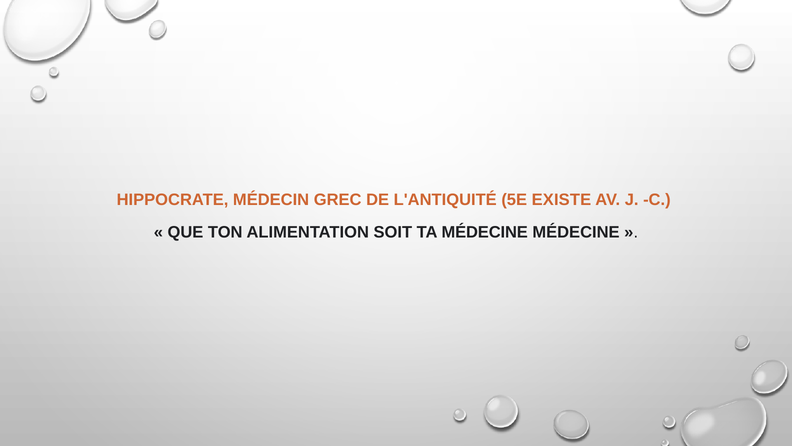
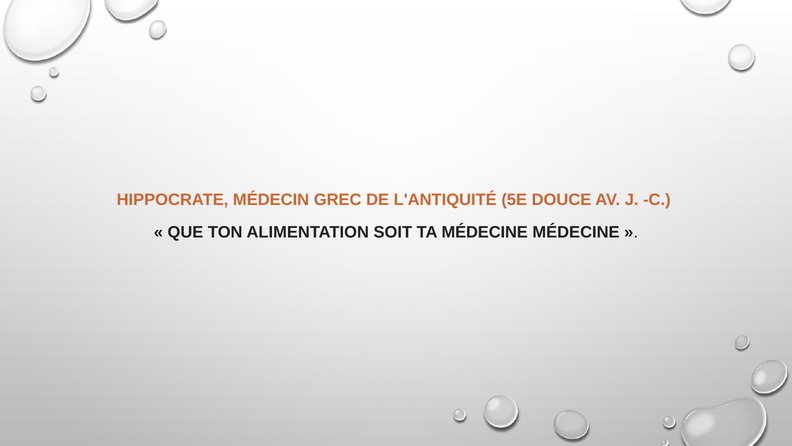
EXISTE: EXISTE -> DOUCE (561, 200)
